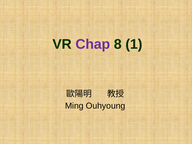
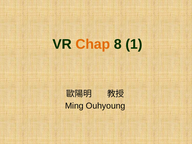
Chap colour: purple -> orange (93, 44)
